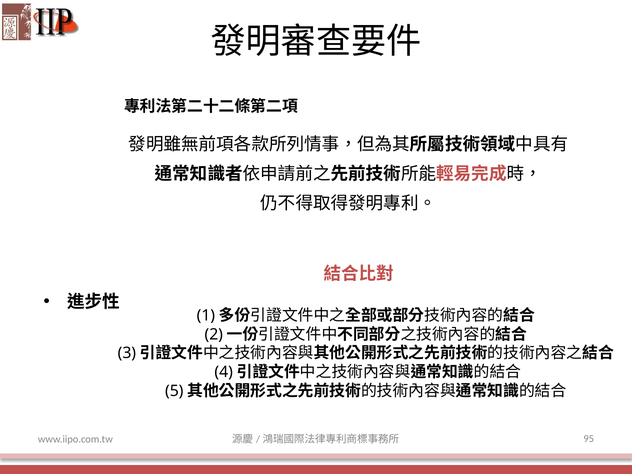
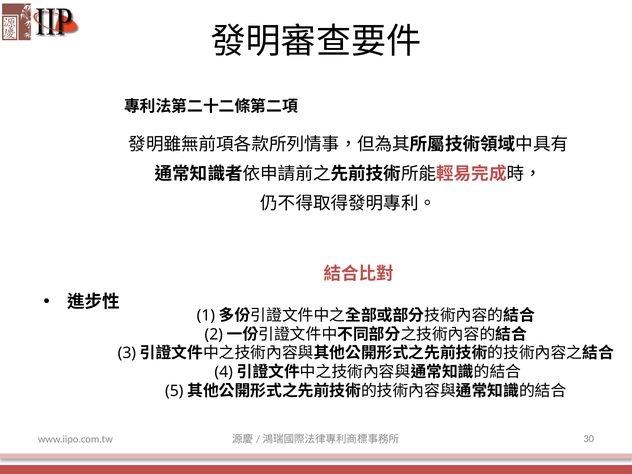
95: 95 -> 30 (589, 439)
